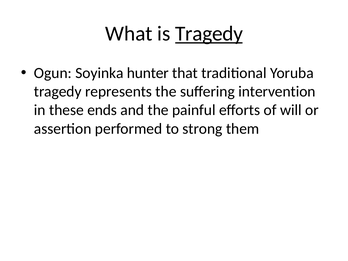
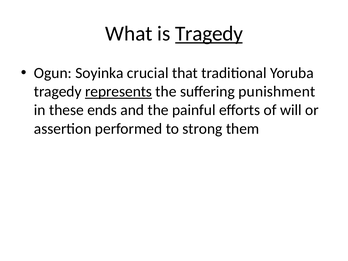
hunter: hunter -> crucial (148, 73)
represents underline: none -> present (119, 92)
intervention: intervention -> punishment (277, 92)
